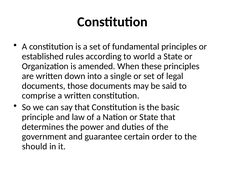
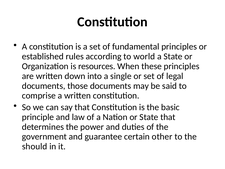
amended: amended -> resources (97, 66)
order: order -> other (162, 136)
